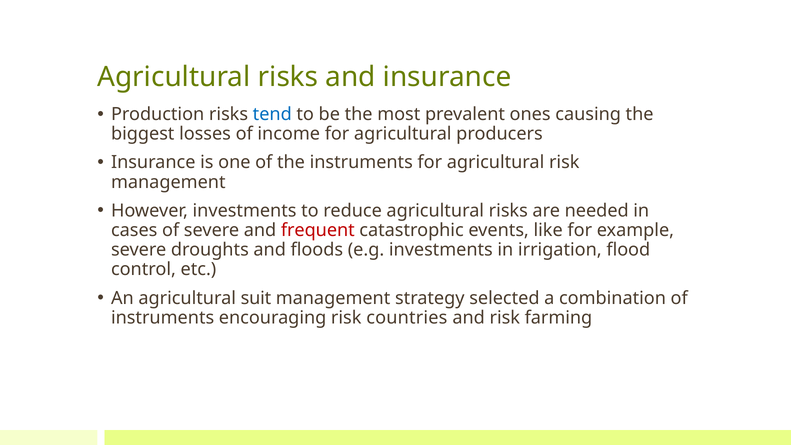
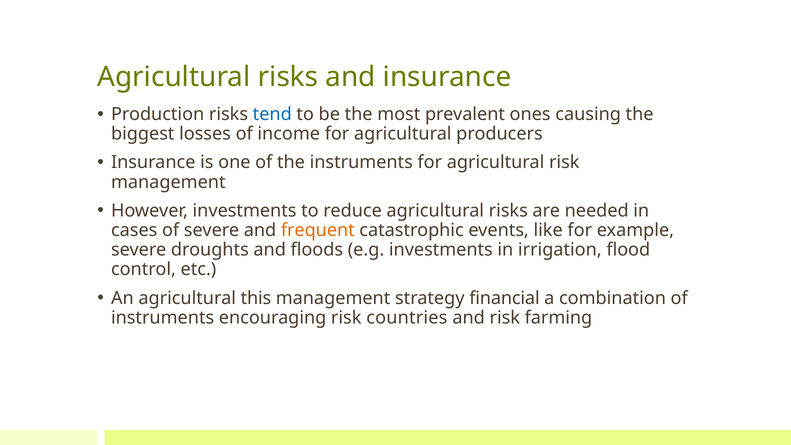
frequent colour: red -> orange (318, 230)
suit: suit -> this (256, 298)
selected: selected -> financial (504, 298)
